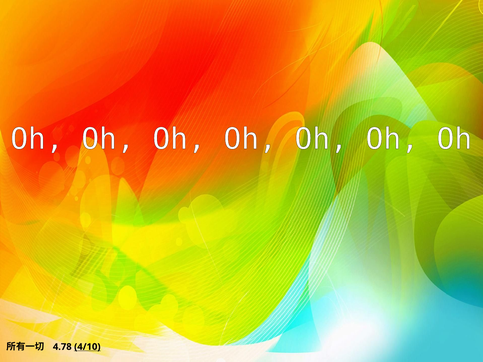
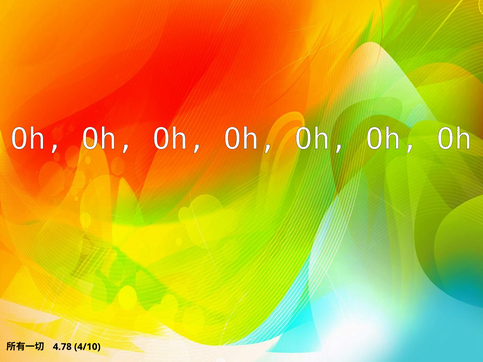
4/10 underline: present -> none (87, 347)
